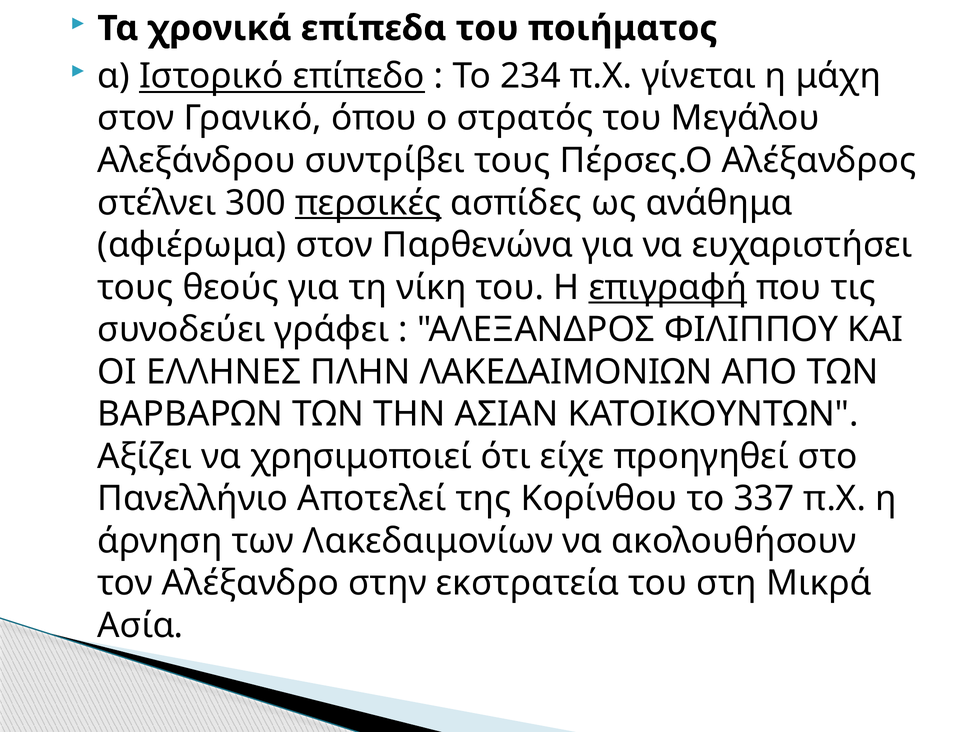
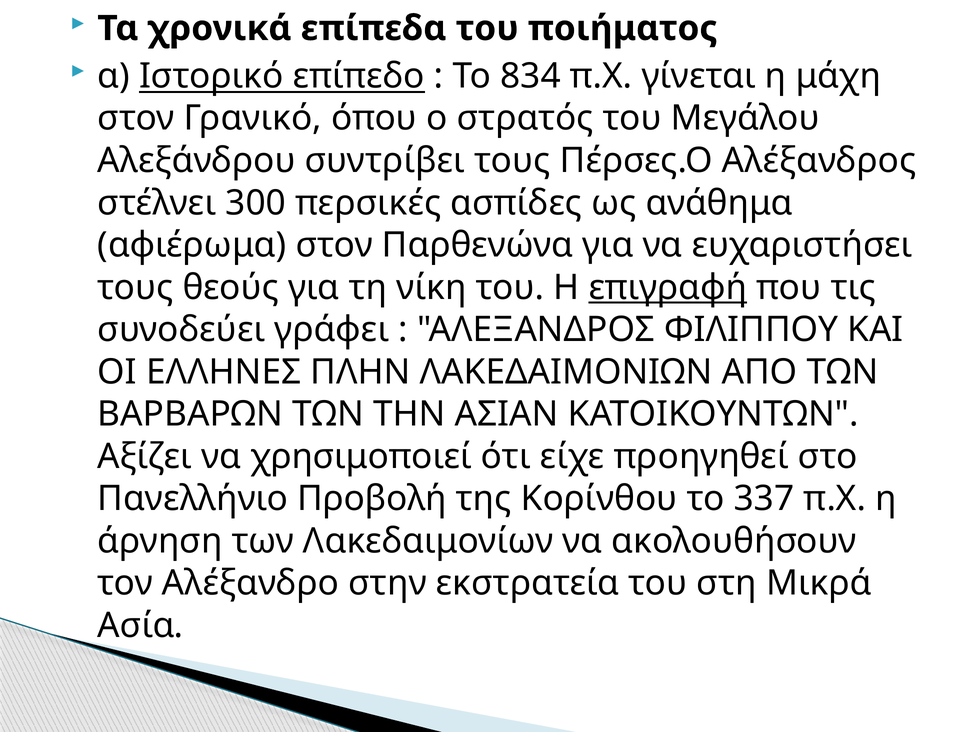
234: 234 -> 834 (531, 76)
περσικές underline: present -> none (368, 203)
Αποτελεί: Αποτελεί -> Προβολή (372, 499)
